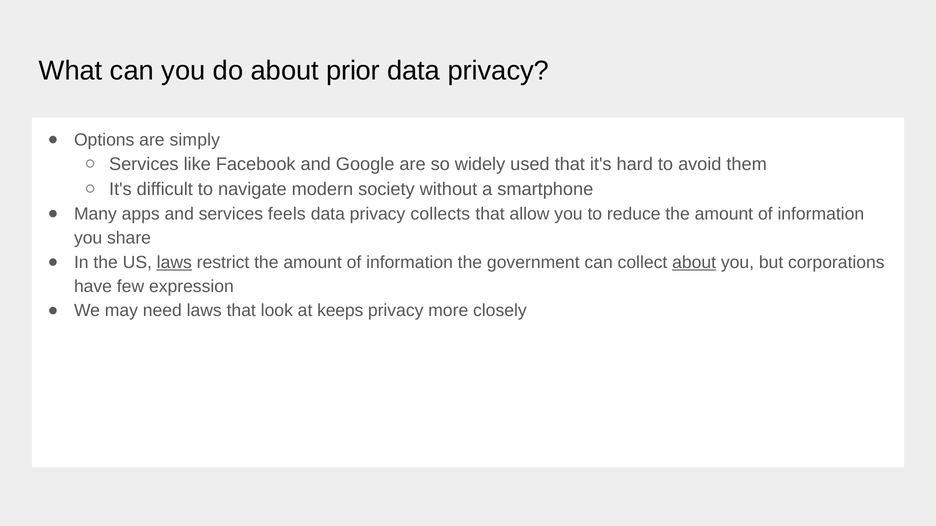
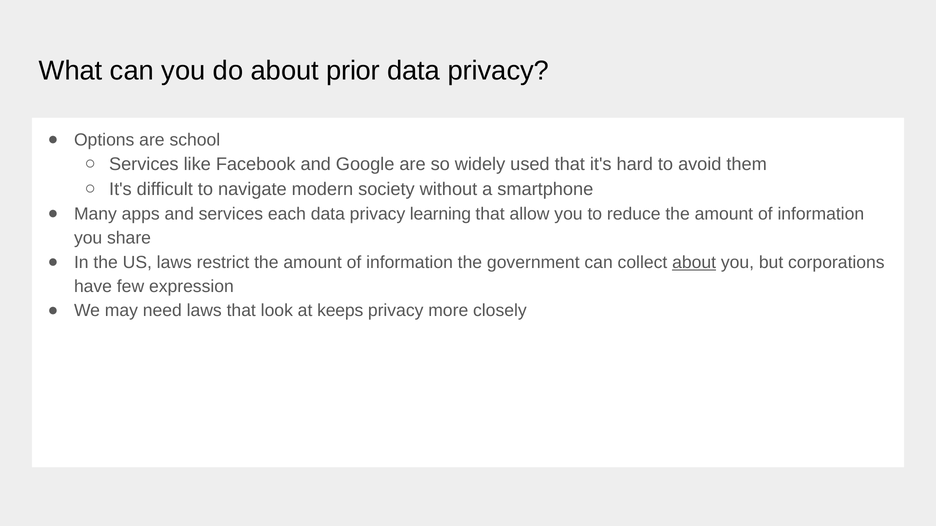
simply: simply -> school (195, 140)
feels: feels -> each (287, 214)
collects: collects -> learning (440, 214)
laws underline: present -> none (174, 263)
